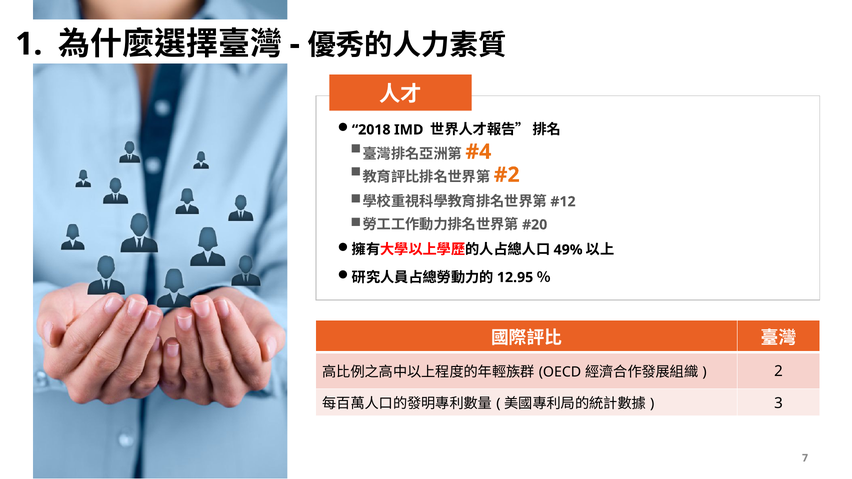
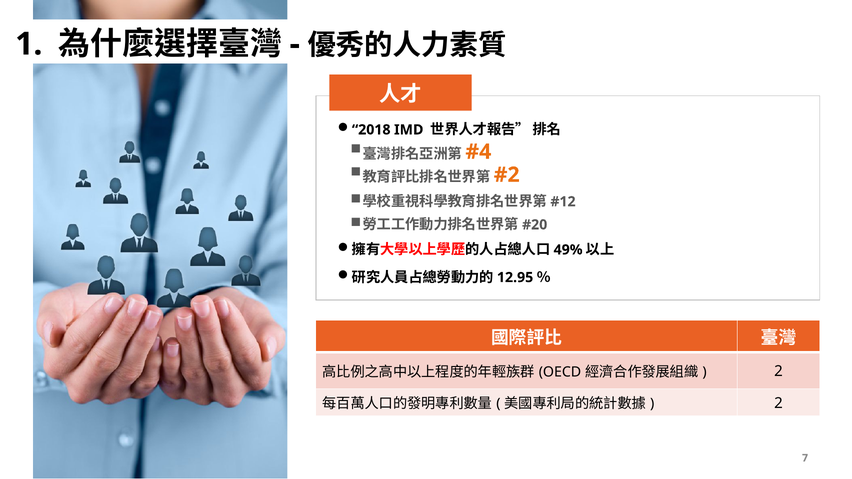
3: 3 -> 2 (779, 403)
